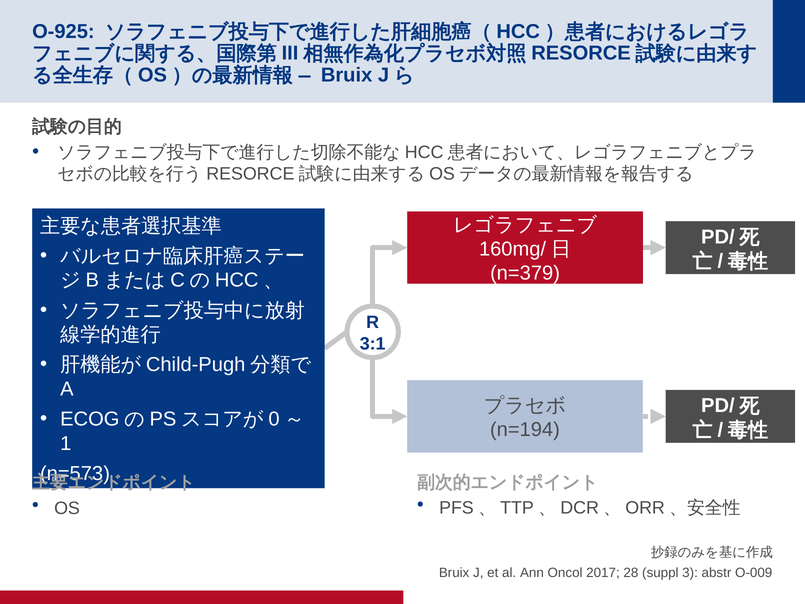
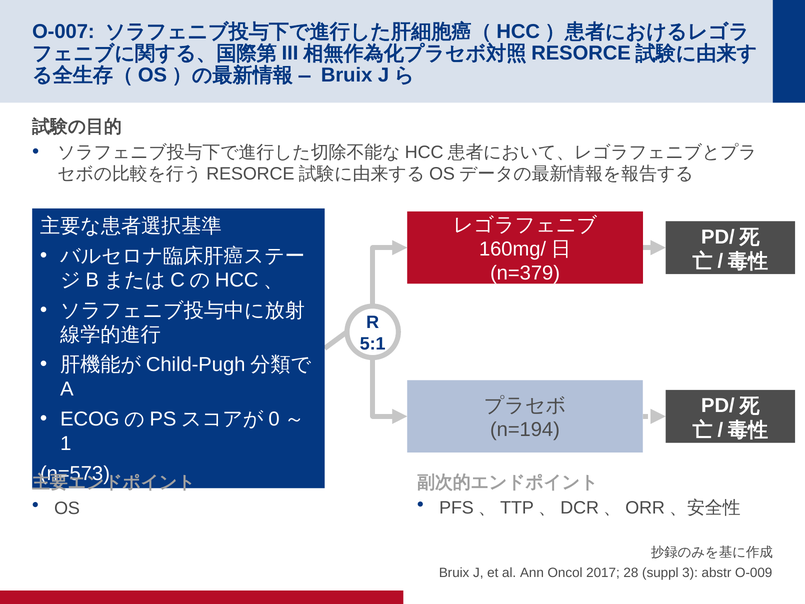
O-925: O-925 -> O-007 (63, 32)
3:1: 3:1 -> 5:1 (373, 344)
